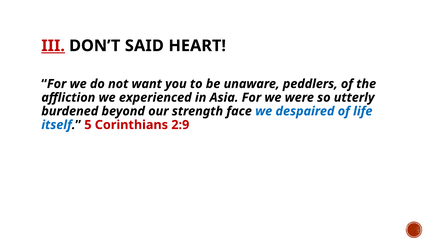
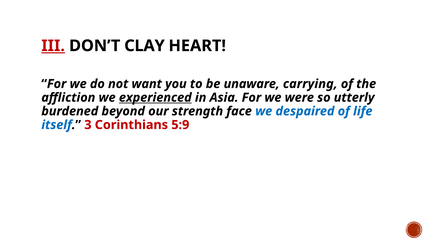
SAID: SAID -> CLAY (145, 46)
peddlers: peddlers -> carrying (310, 84)
experienced underline: none -> present (155, 98)
5: 5 -> 3 (88, 125)
2:9: 2:9 -> 5:9 (180, 125)
